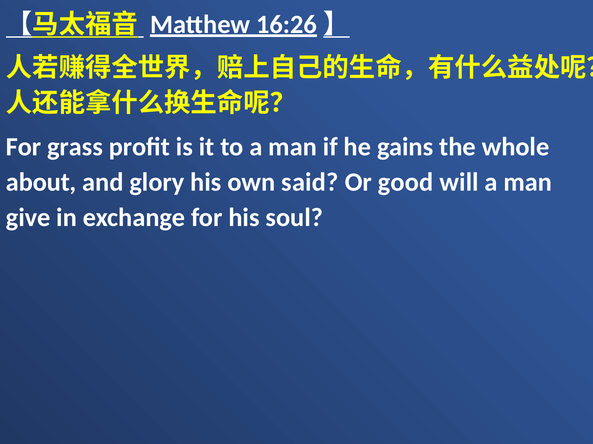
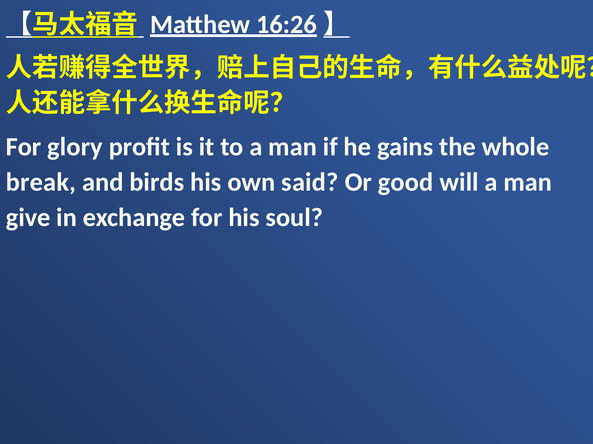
grass: grass -> glory (75, 147)
about: about -> break (41, 183)
glory: glory -> birds (157, 183)
